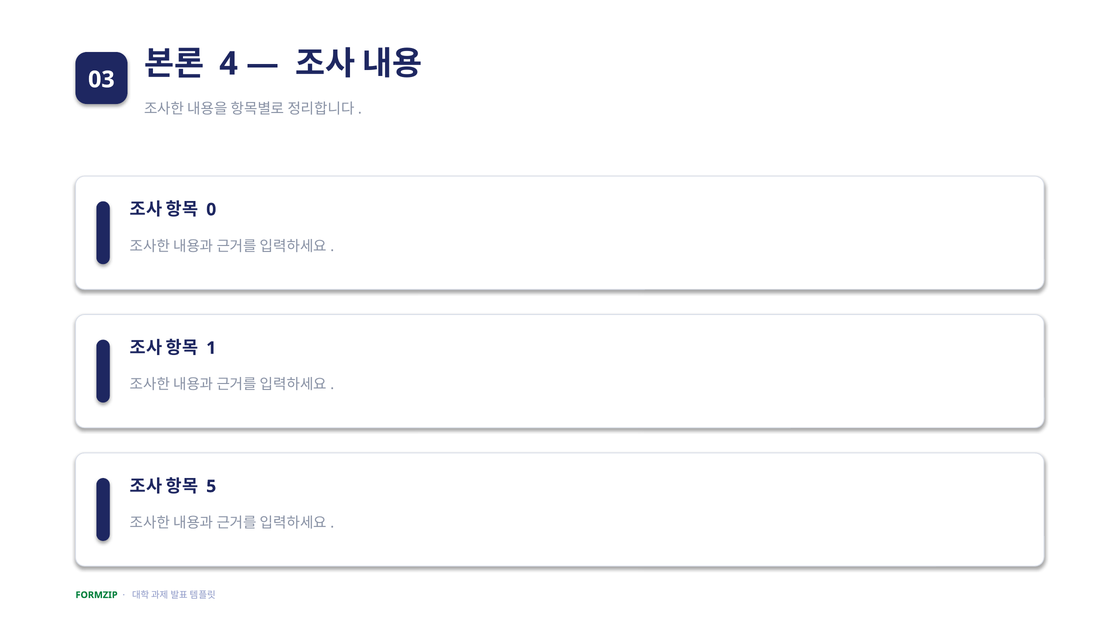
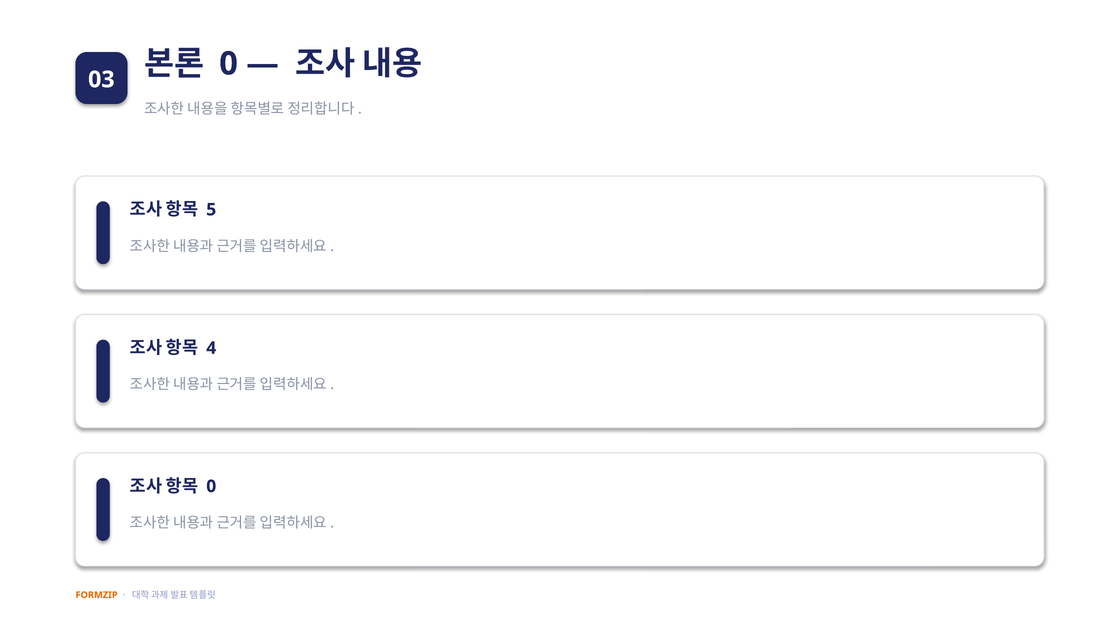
4: 4 -> 0 (229, 64)
0: 0 -> 5 (211, 210)
1: 1 -> 4 (211, 348)
5: 5 -> 0 (211, 486)
FORMZIP colour: green -> orange (97, 595)
